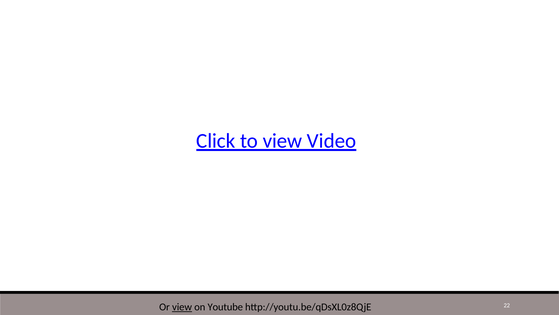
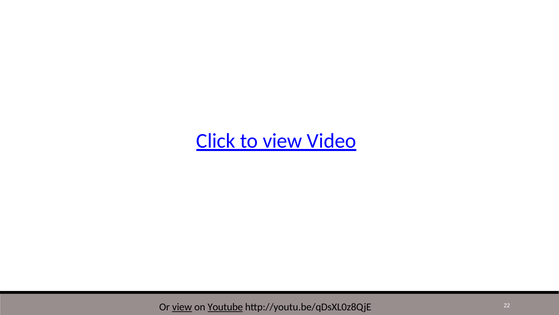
Youtube underline: none -> present (225, 307)
